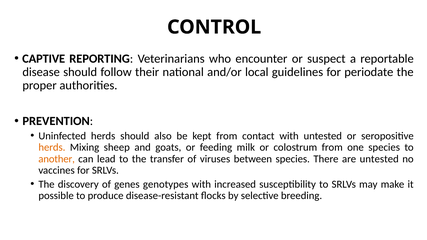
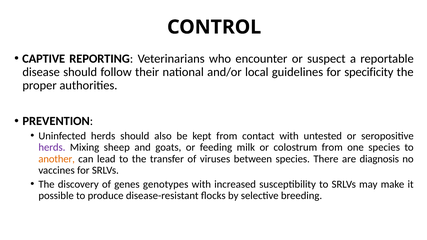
periodate: periodate -> specificity (369, 72)
herds colour: orange -> purple (52, 148)
are untested: untested -> diagnosis (379, 159)
